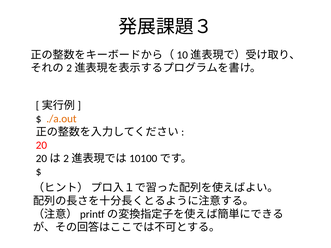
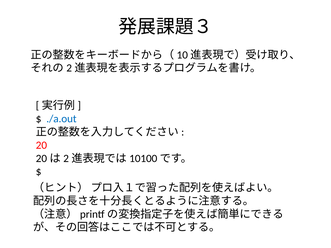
./a.out colour: orange -> blue (61, 119)
